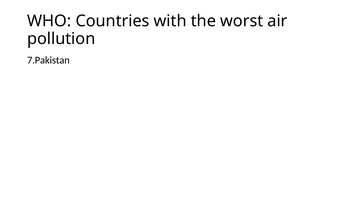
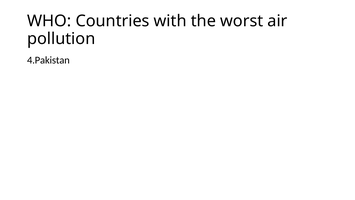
7.Pakistan: 7.Pakistan -> 4.Pakistan (48, 60)
